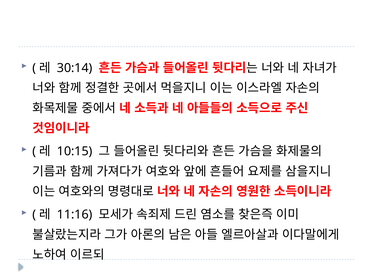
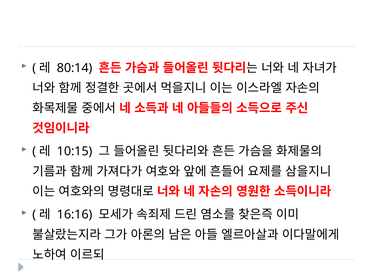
30:14: 30:14 -> 80:14 (75, 68)
11:16: 11:16 -> 16:16 (75, 214)
